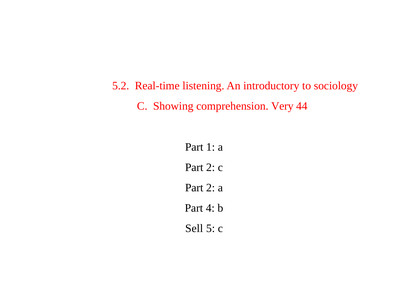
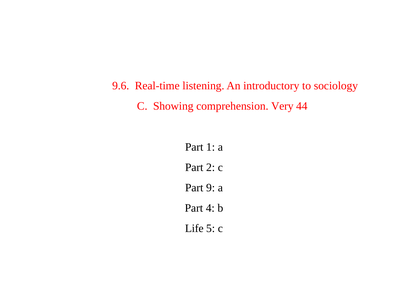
5.2: 5.2 -> 9.6 (121, 86)
2: 2 -> 9 (211, 188)
Sell: Sell -> Life (194, 229)
